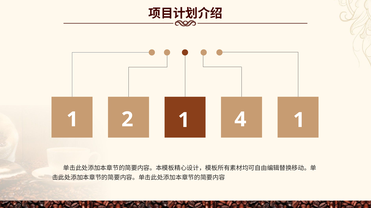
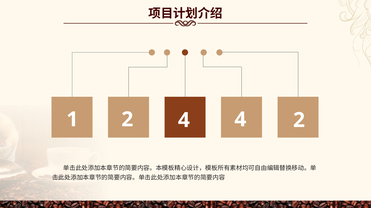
2 1: 1 -> 4 (184, 120)
4 1: 1 -> 2 (299, 120)
